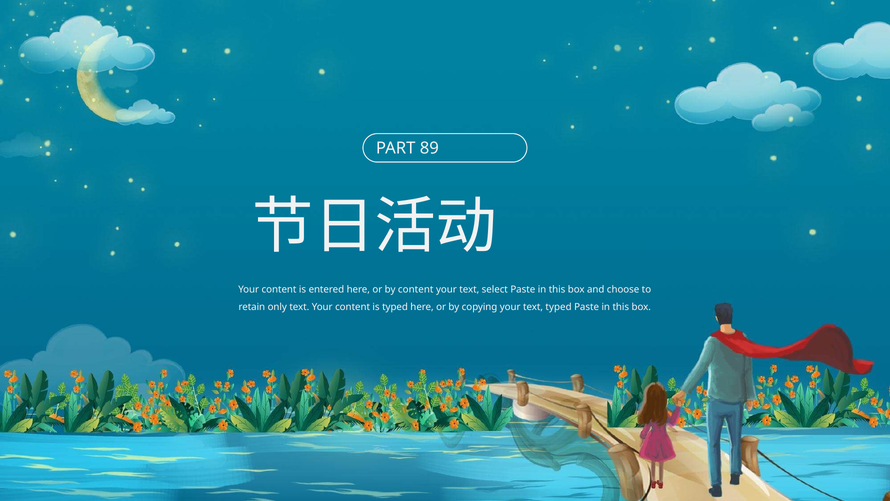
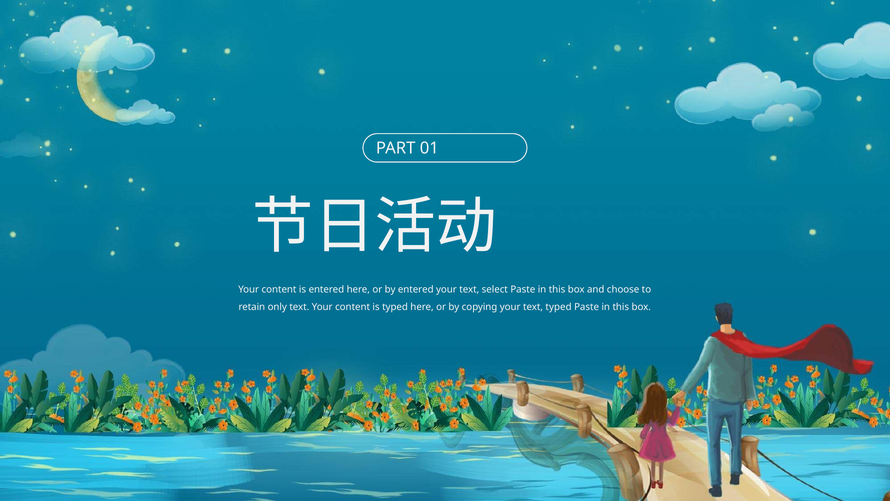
89: 89 -> 01 (429, 148)
by content: content -> entered (416, 289)
